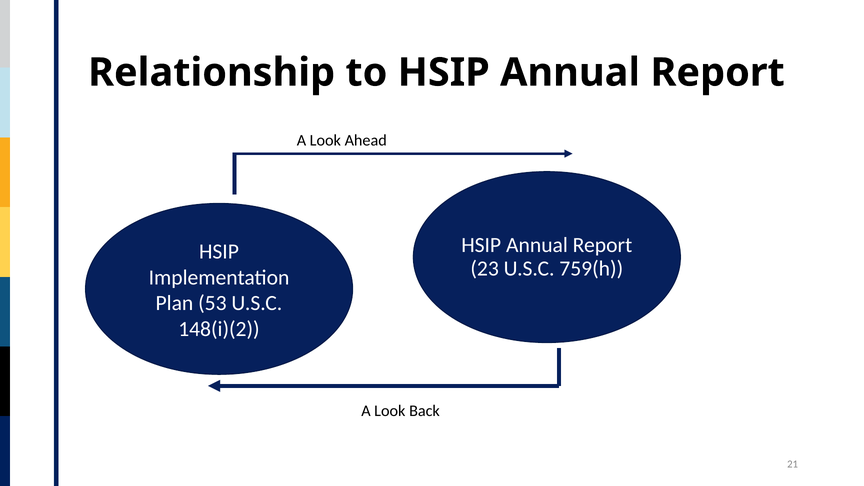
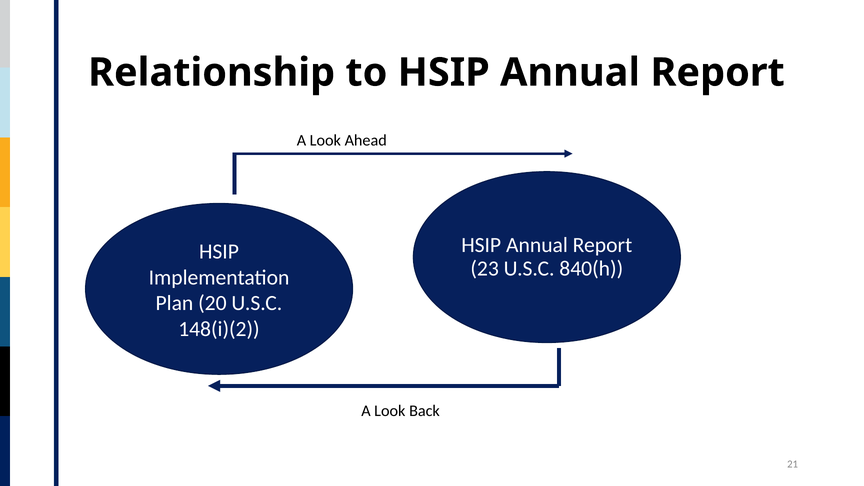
759(h: 759(h -> 840(h (591, 269)
53: 53 -> 20 (212, 303)
